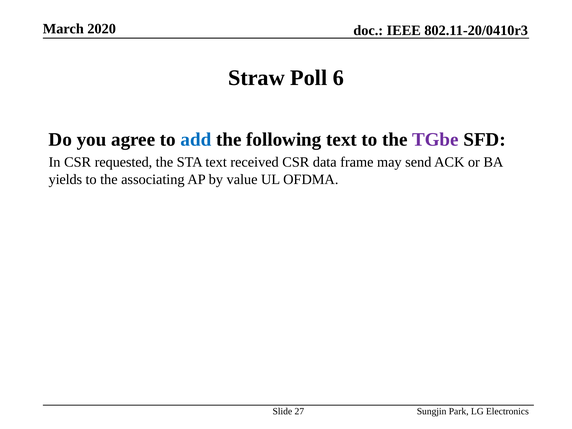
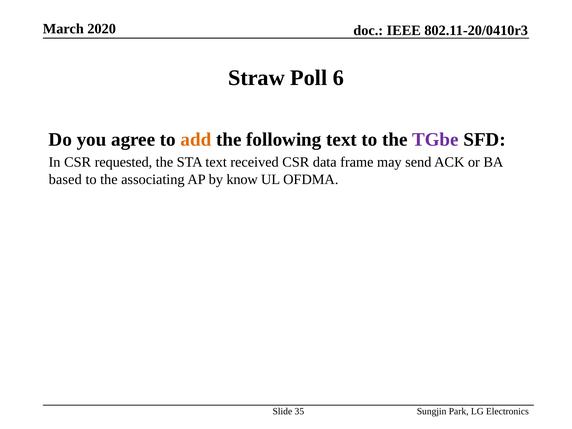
add colour: blue -> orange (196, 140)
yields: yields -> based (65, 179)
value: value -> know (242, 179)
27: 27 -> 35 (299, 411)
